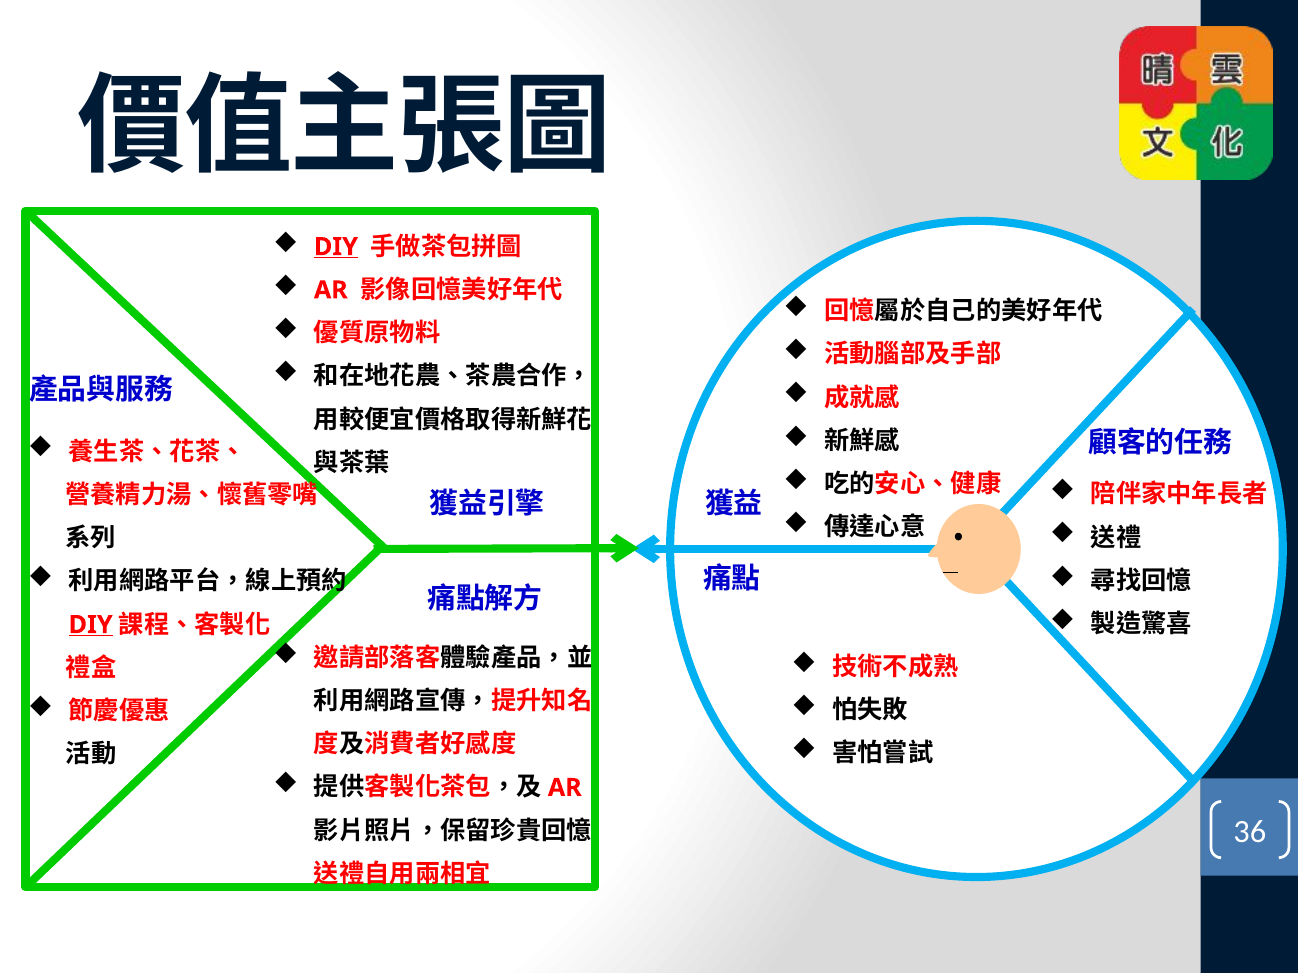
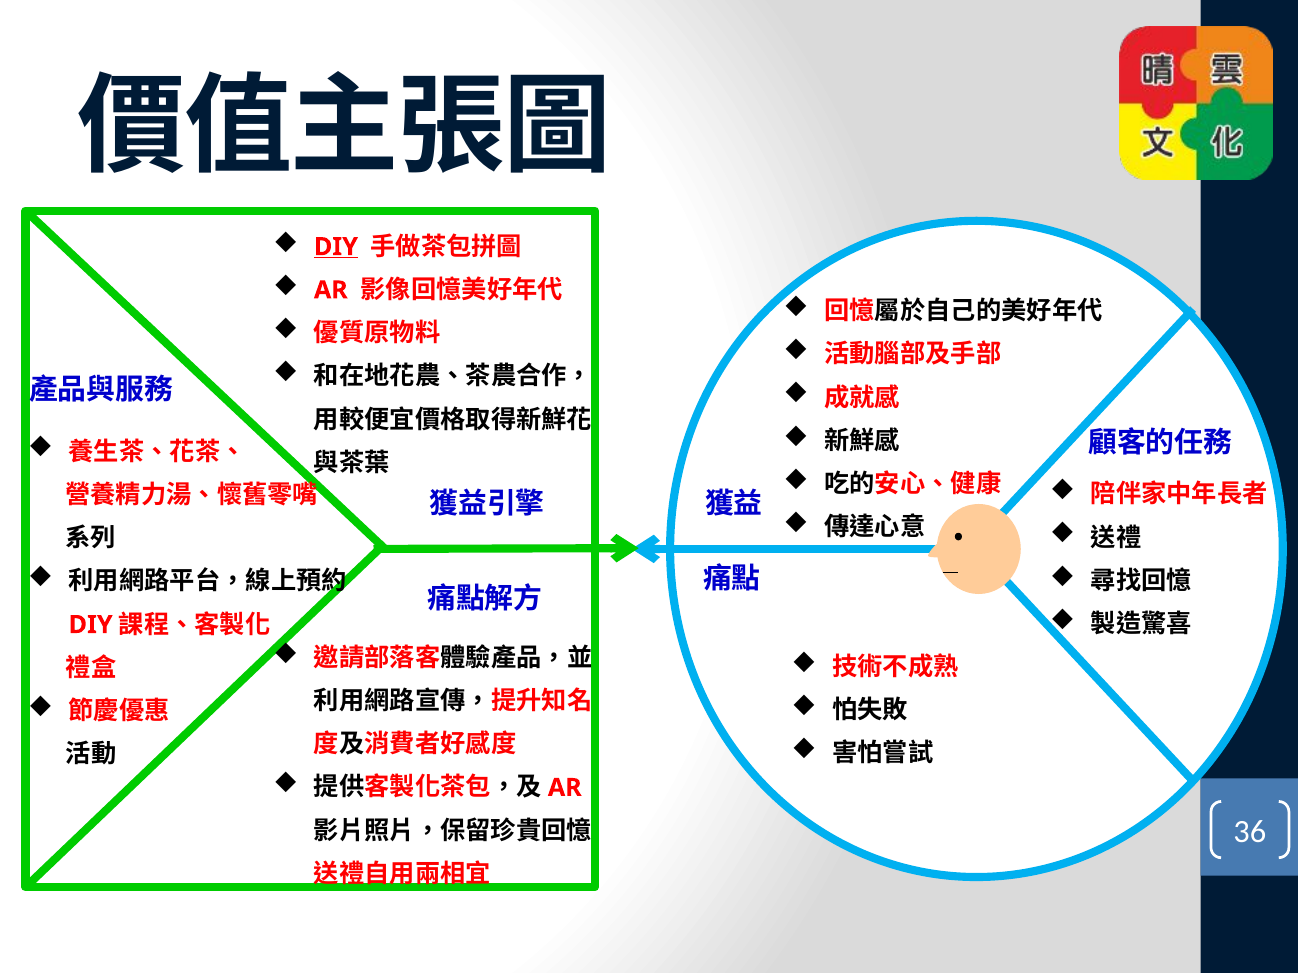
DIY underline: present -> none (91, 625)
